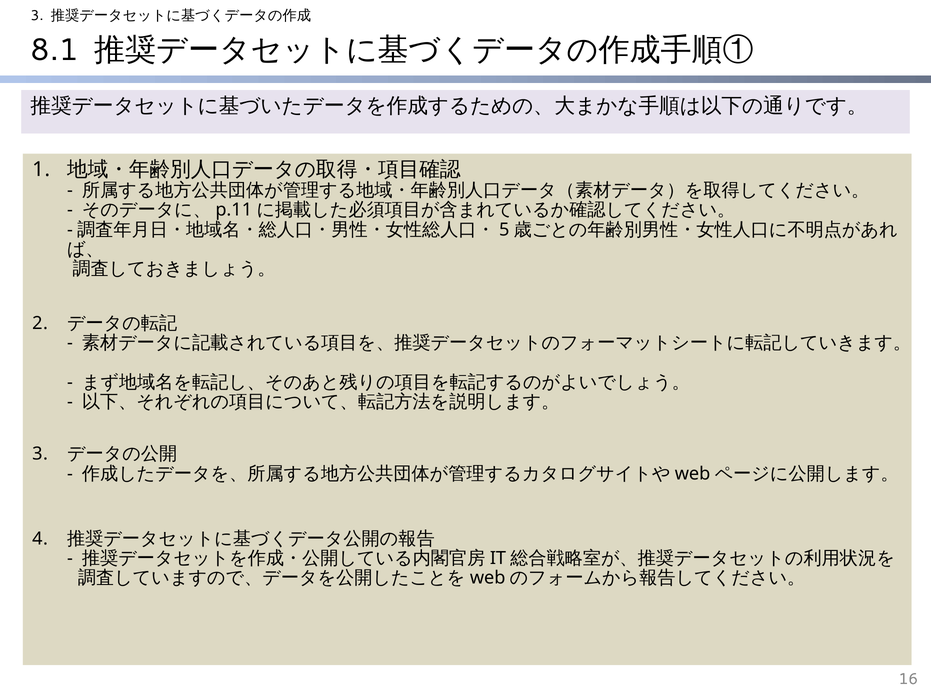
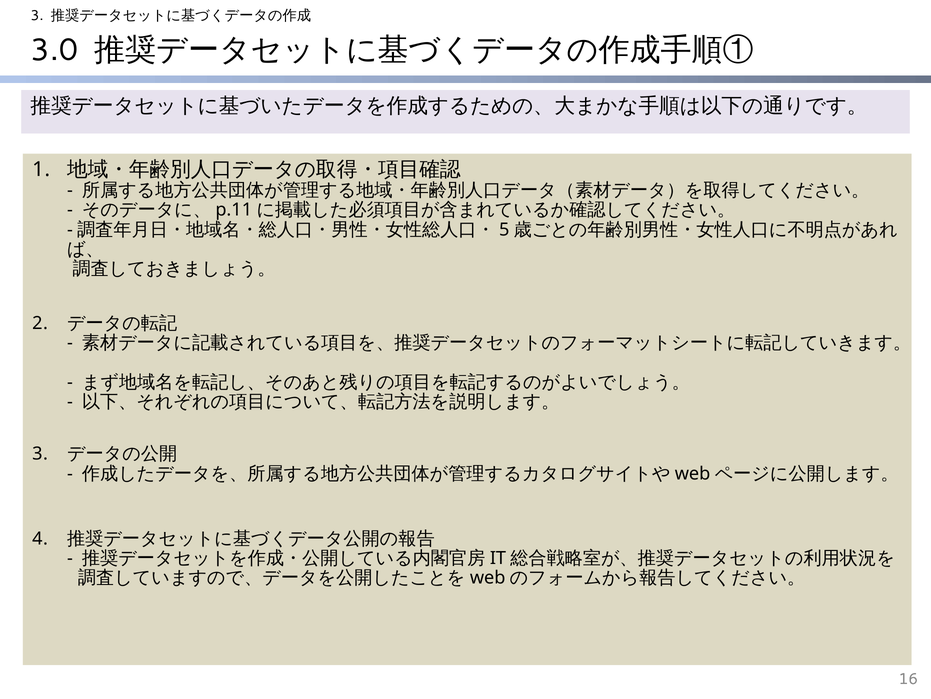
8.1: 8.1 -> 3.0 (54, 50)
